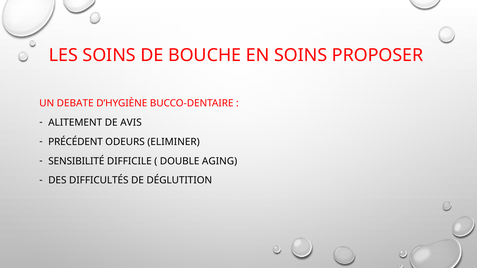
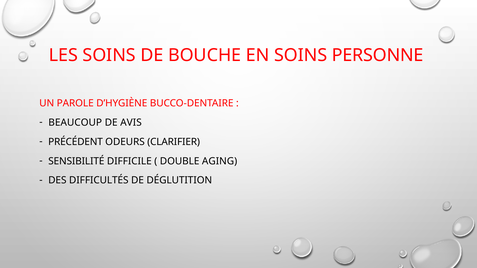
PROPOSER: PROPOSER -> PERSONNE (378, 55)
DEBATE: DEBATE -> PAROLE (75, 103)
ALITEMENT: ALITEMENT -> BEAUCOUP (75, 123)
ELIMINER: ELIMINER -> CLARIFIER (174, 142)
